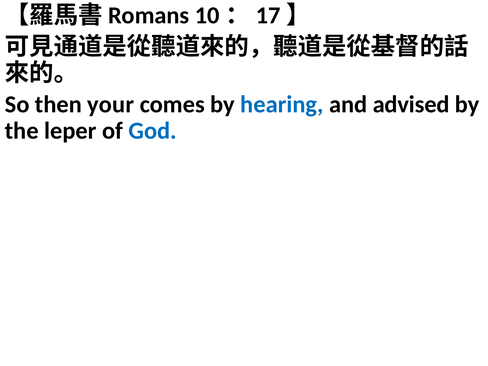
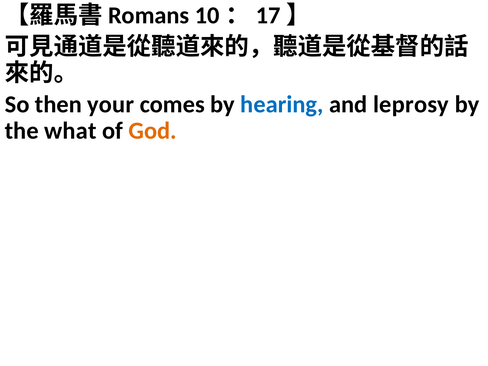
advised: advised -> leprosy (411, 104)
leper: leper -> what (70, 131)
God colour: blue -> orange (153, 131)
